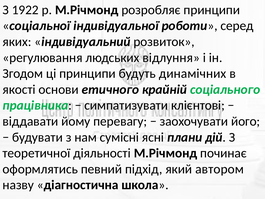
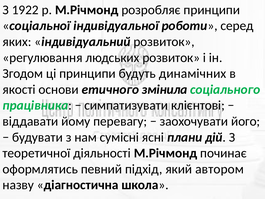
людських відлуння: відлуння -> розвиток (171, 58)
крайній: крайній -> змінила (165, 89)
